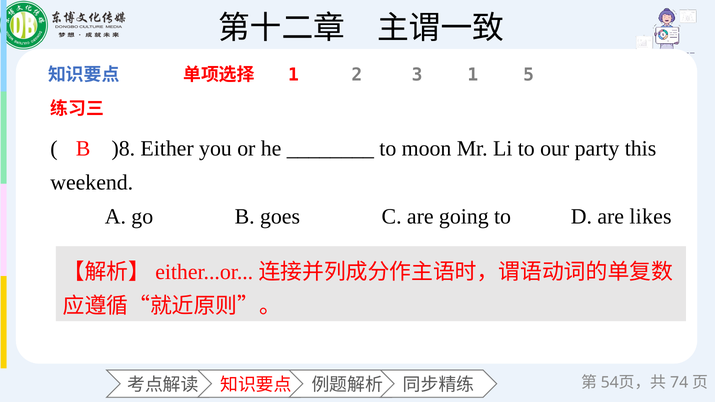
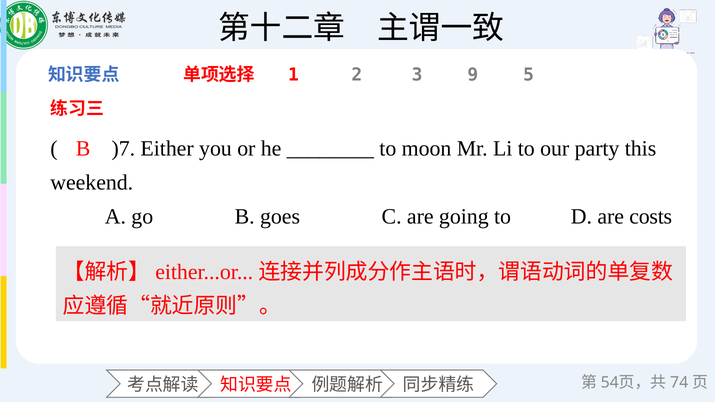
3 1: 1 -> 9 (473, 75)
)8: )8 -> )7 (123, 148)
likes: likes -> costs (651, 217)
